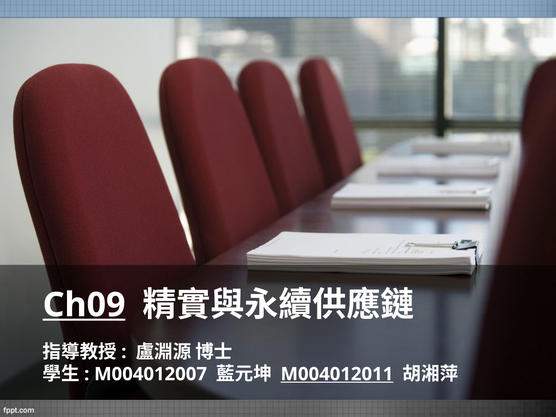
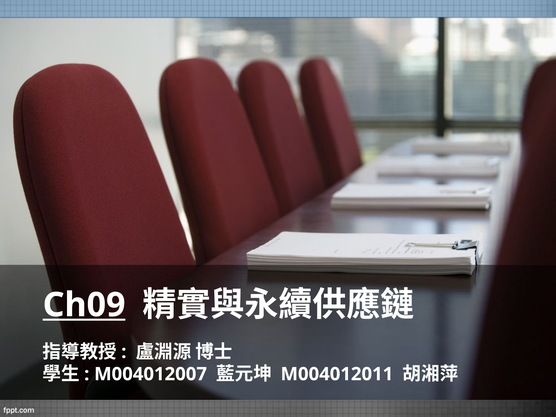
M004012011 underline: present -> none (337, 374)
